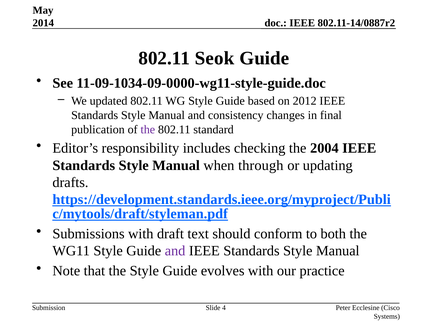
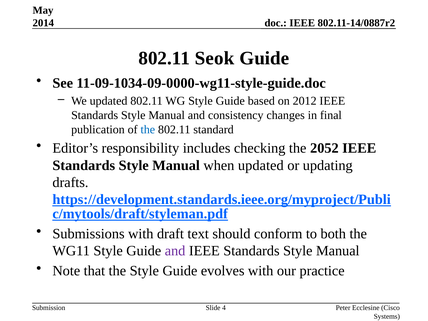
the colour: purple -> blue (148, 129)
2004: 2004 -> 2052 (324, 148)
when through: through -> updated (261, 165)
